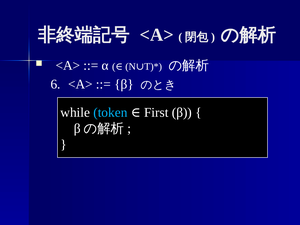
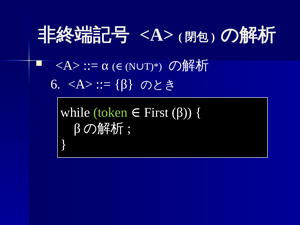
token colour: light blue -> light green (110, 112)
